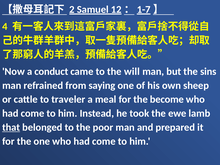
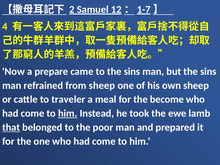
conduct: conduct -> prepare (51, 71)
to the will: will -> sins (132, 71)
from saying: saying -> sheep (102, 85)
him underline: none -> present (68, 113)
